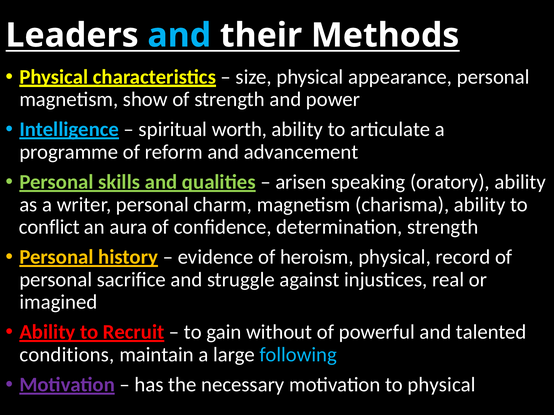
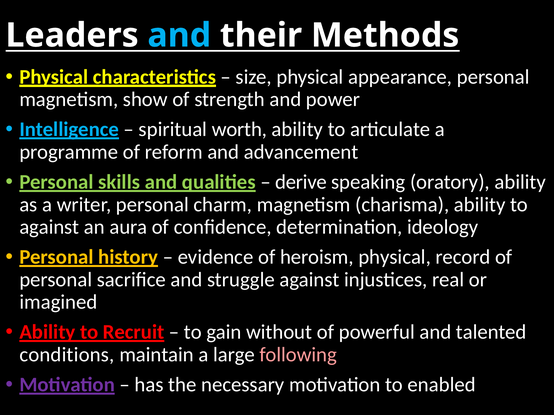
arisen: arisen -> derive (301, 182)
conflict: conflict -> against (49, 227)
determination strength: strength -> ideology (443, 227)
following colour: light blue -> pink (298, 355)
to physical: physical -> enabled (442, 385)
